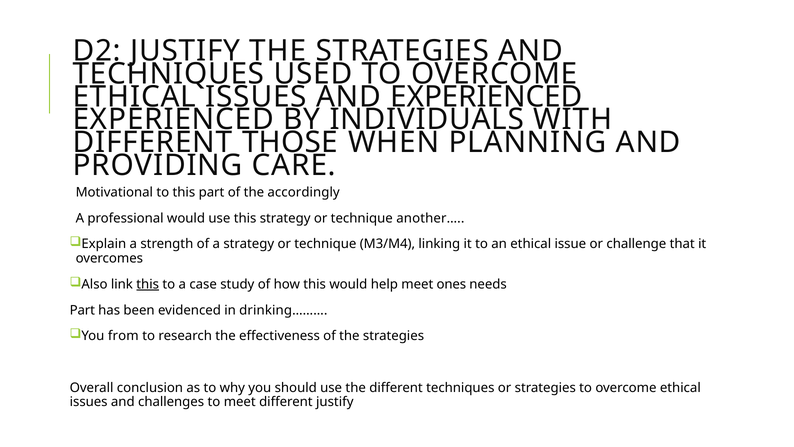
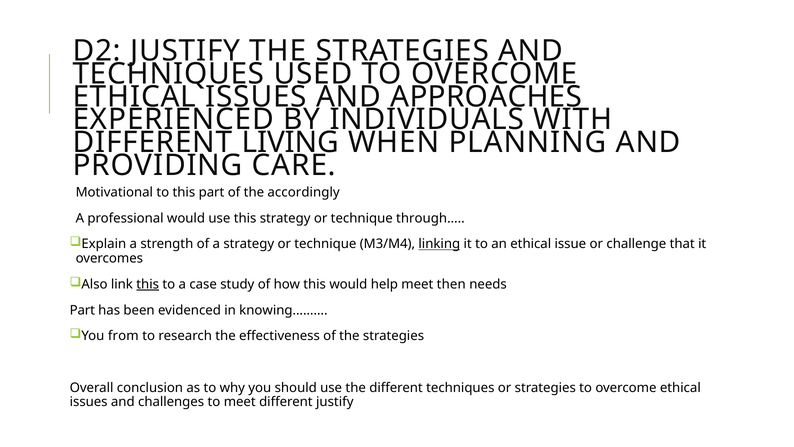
AND EXPERIENCED: EXPERIENCED -> APPROACHES (486, 97)
THOSE: THOSE -> LIVING (290, 142)
another…: another… -> through… (430, 218)
linking underline: none -> present (439, 244)
ones: ones -> then (451, 284)
drinking………: drinking……… -> knowing……… (283, 310)
